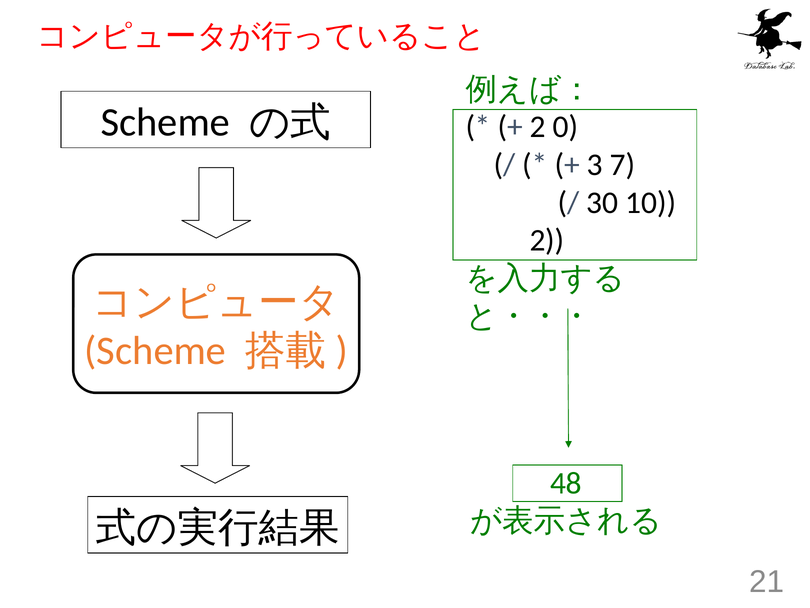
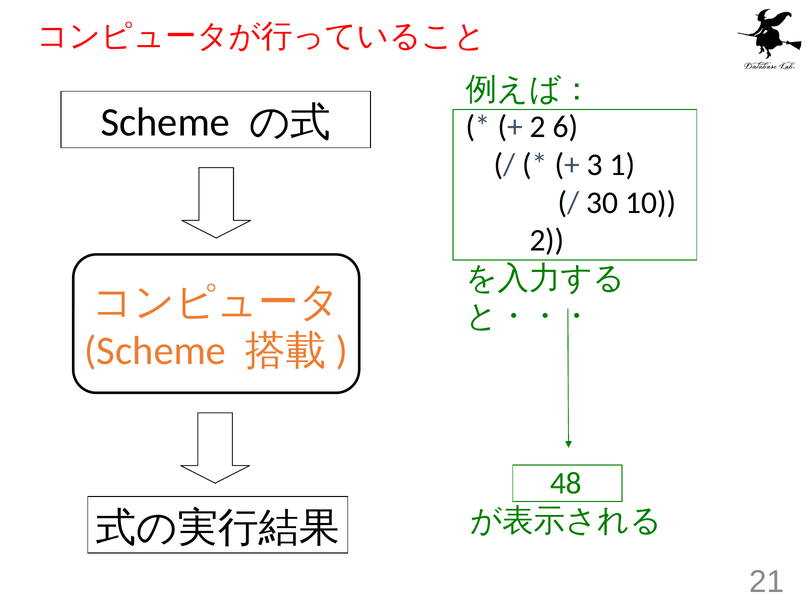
0: 0 -> 6 (566, 127)
7: 7 -> 1 (623, 165)
